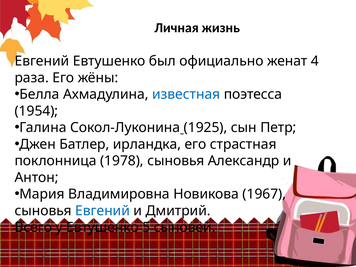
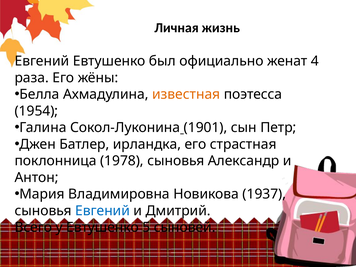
известная colour: blue -> orange (186, 94)
1925: 1925 -> 1901 (206, 128)
1967: 1967 -> 1937 (264, 194)
